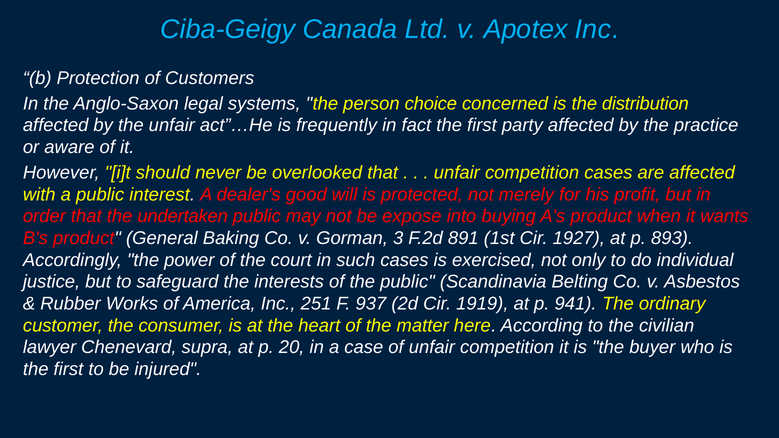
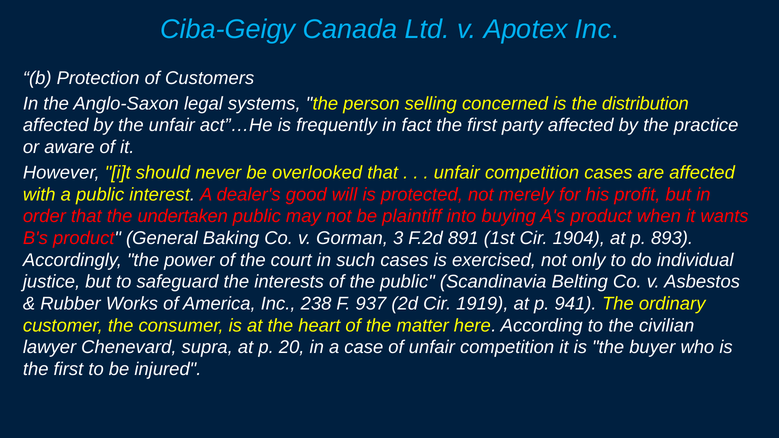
choice: choice -> selling (431, 104)
expose: expose -> plaintiff (412, 216)
1927: 1927 -> 1904 (579, 238)
251: 251 -> 238 (316, 304)
